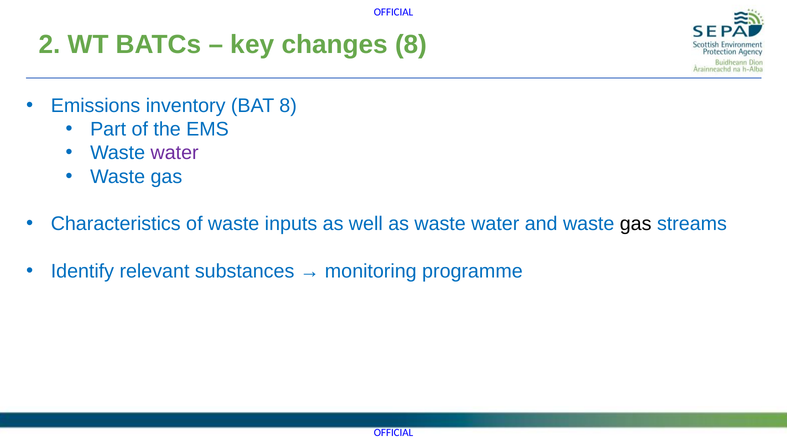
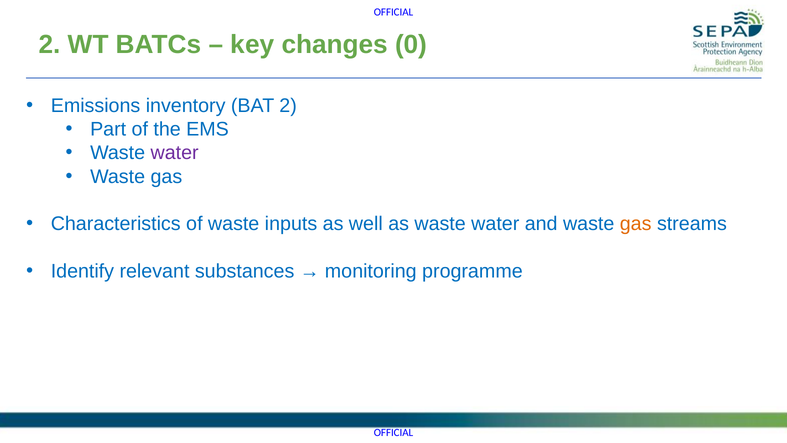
changes 8: 8 -> 0 (411, 44)
BAT 8: 8 -> 2 (288, 106)
gas colour: black -> orange (636, 224)
